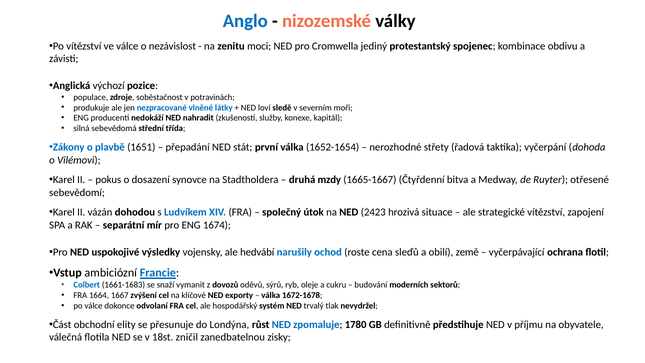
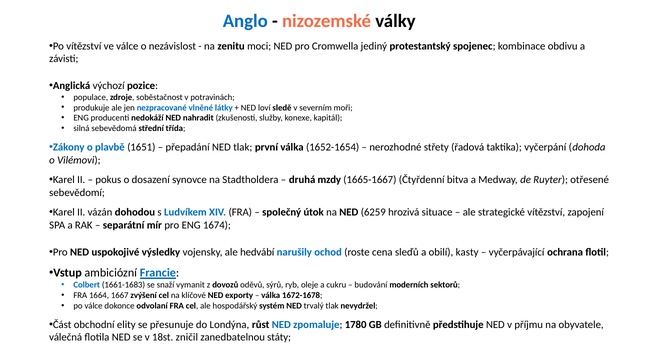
NED stát: stát -> tlak (243, 147)
2423: 2423 -> 6259 (373, 212)
země: země -> kasty (467, 252)
zisky: zisky -> státy (279, 337)
